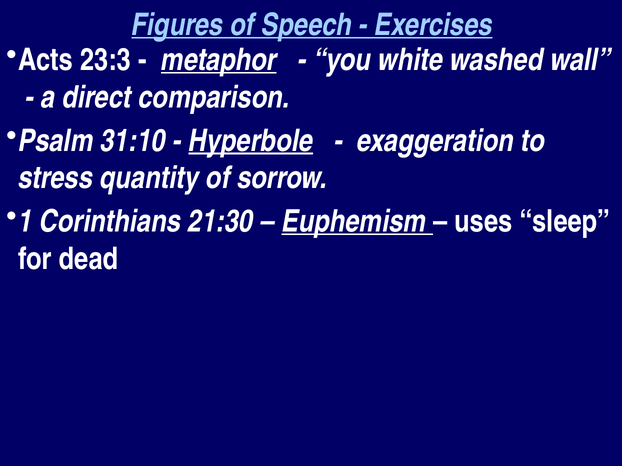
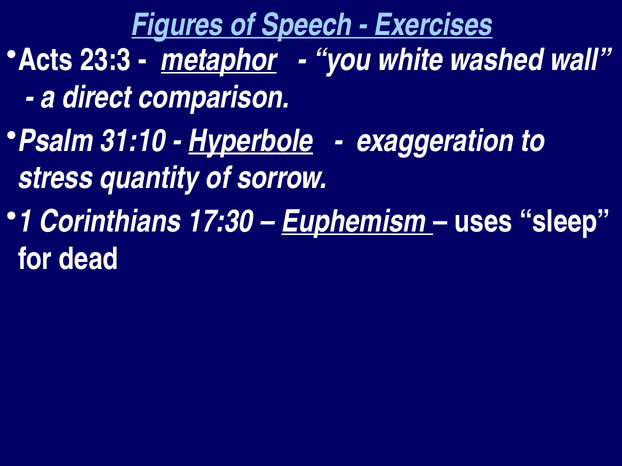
21:30: 21:30 -> 17:30 (220, 222)
